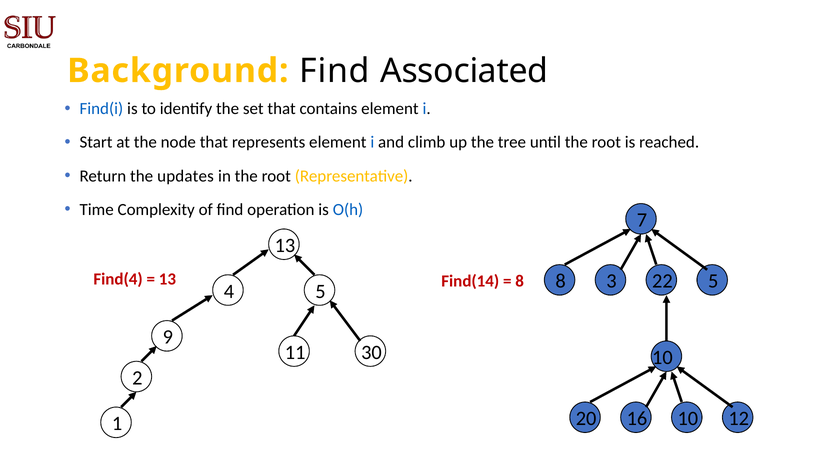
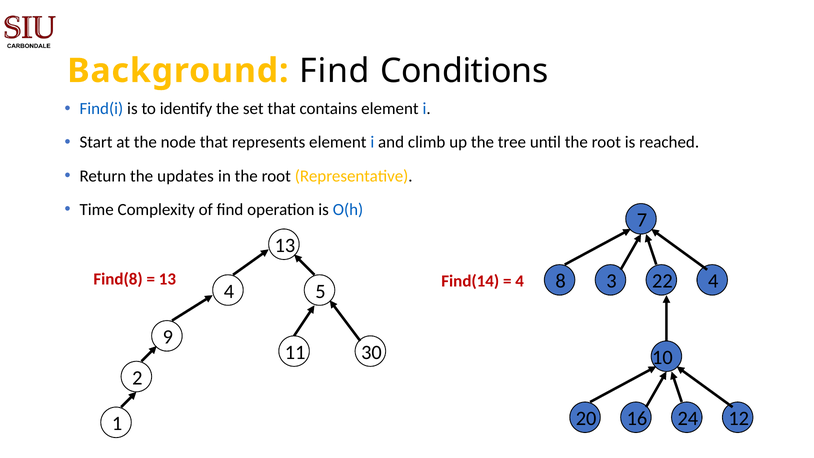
Associated: Associated -> Conditions (464, 71)
Find(4: Find(4 -> Find(8 (118, 279)
22 5: 5 -> 4 (713, 281)
8: 8 -> 4 (520, 281)
16 10: 10 -> 24 (688, 419)
